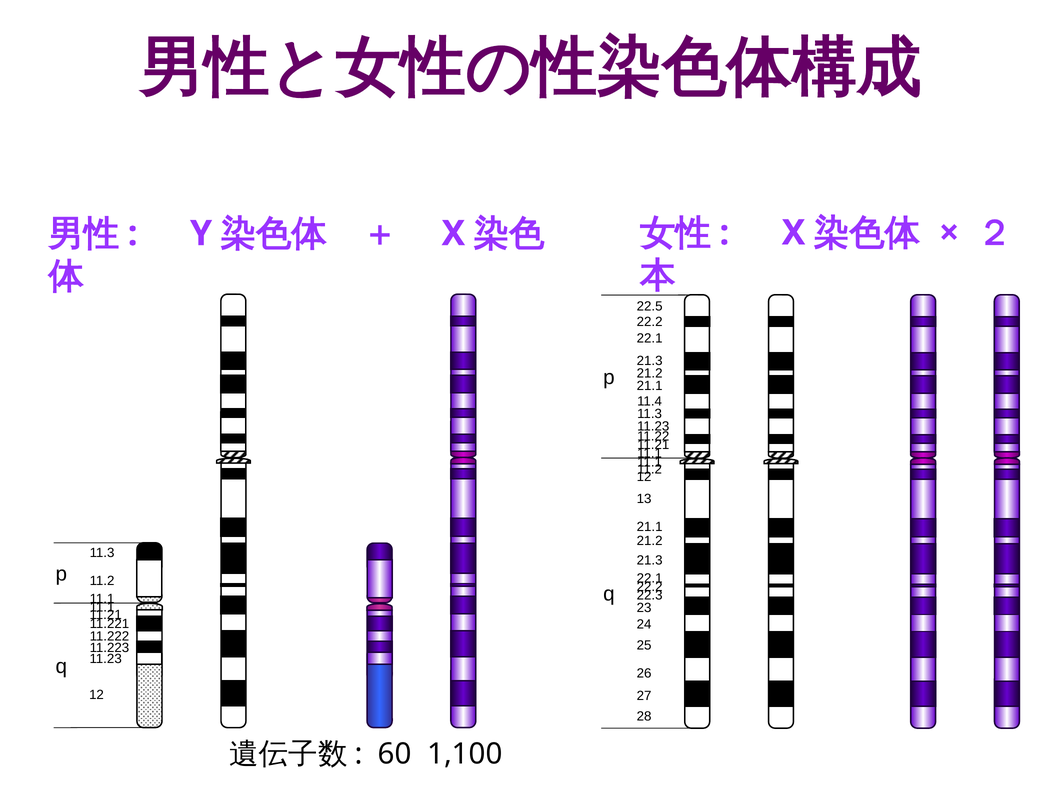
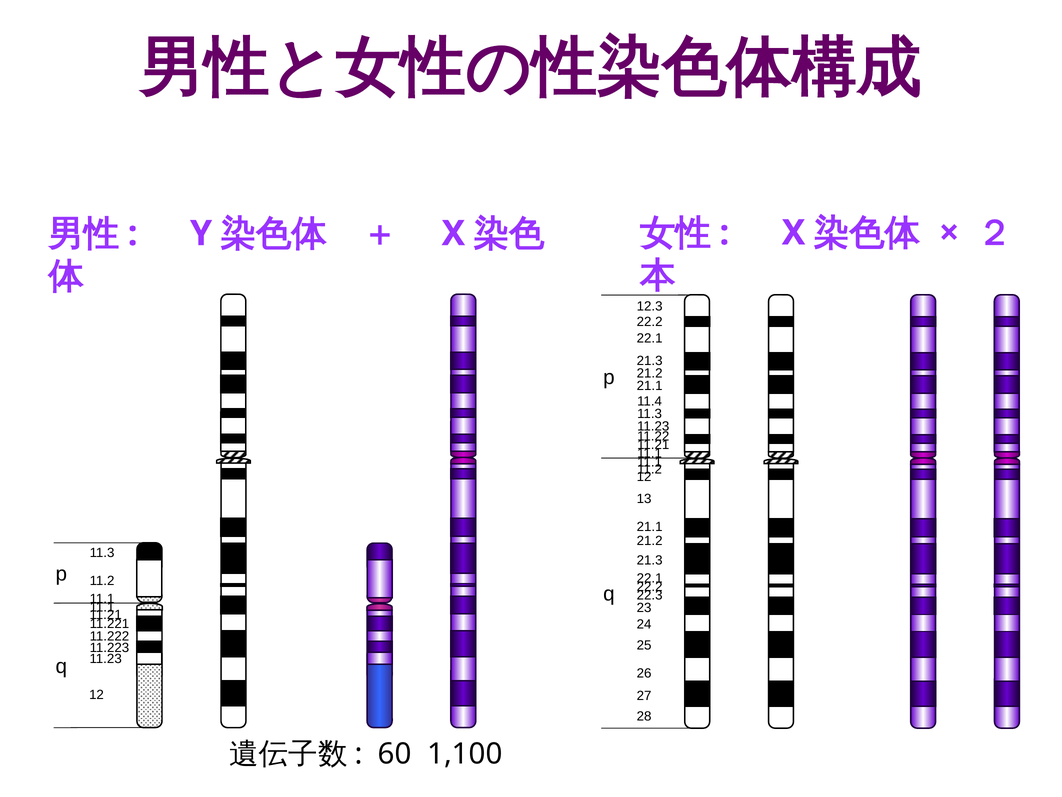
22.5: 22.5 -> 12.3 (650, 306)
